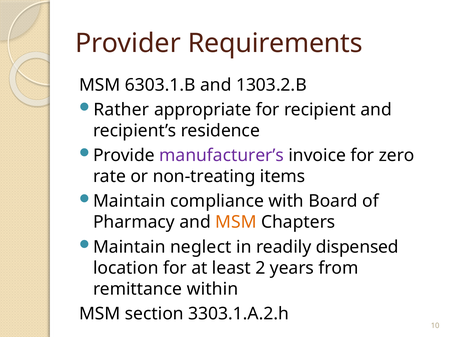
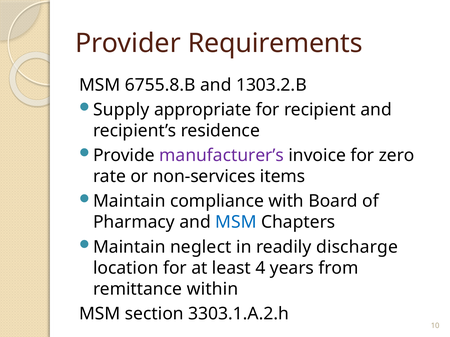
6303.1.B: 6303.1.B -> 6755.8.B (160, 85)
Rather: Rather -> Supply (121, 110)
non-treating: non-treating -> non-services (204, 177)
MSM colour: orange -> blue (236, 223)
dispensed: dispensed -> discharge (357, 247)
2: 2 -> 4 (260, 268)
